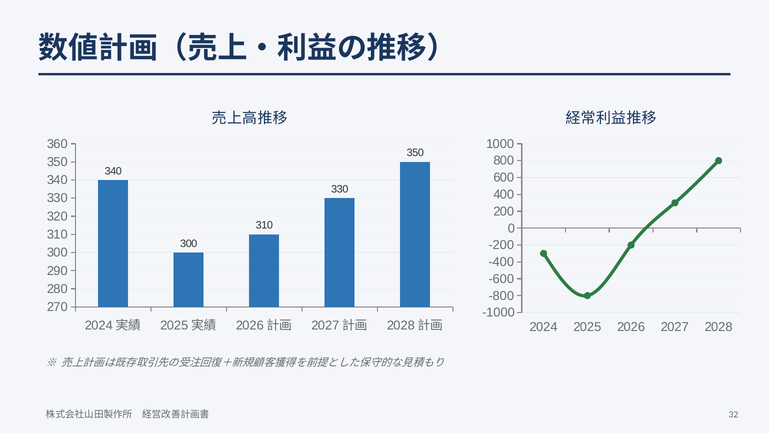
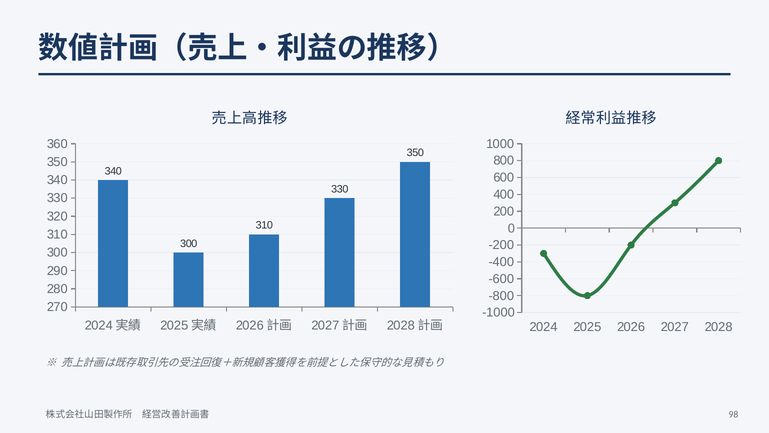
32: 32 -> 98 (733, 414)
